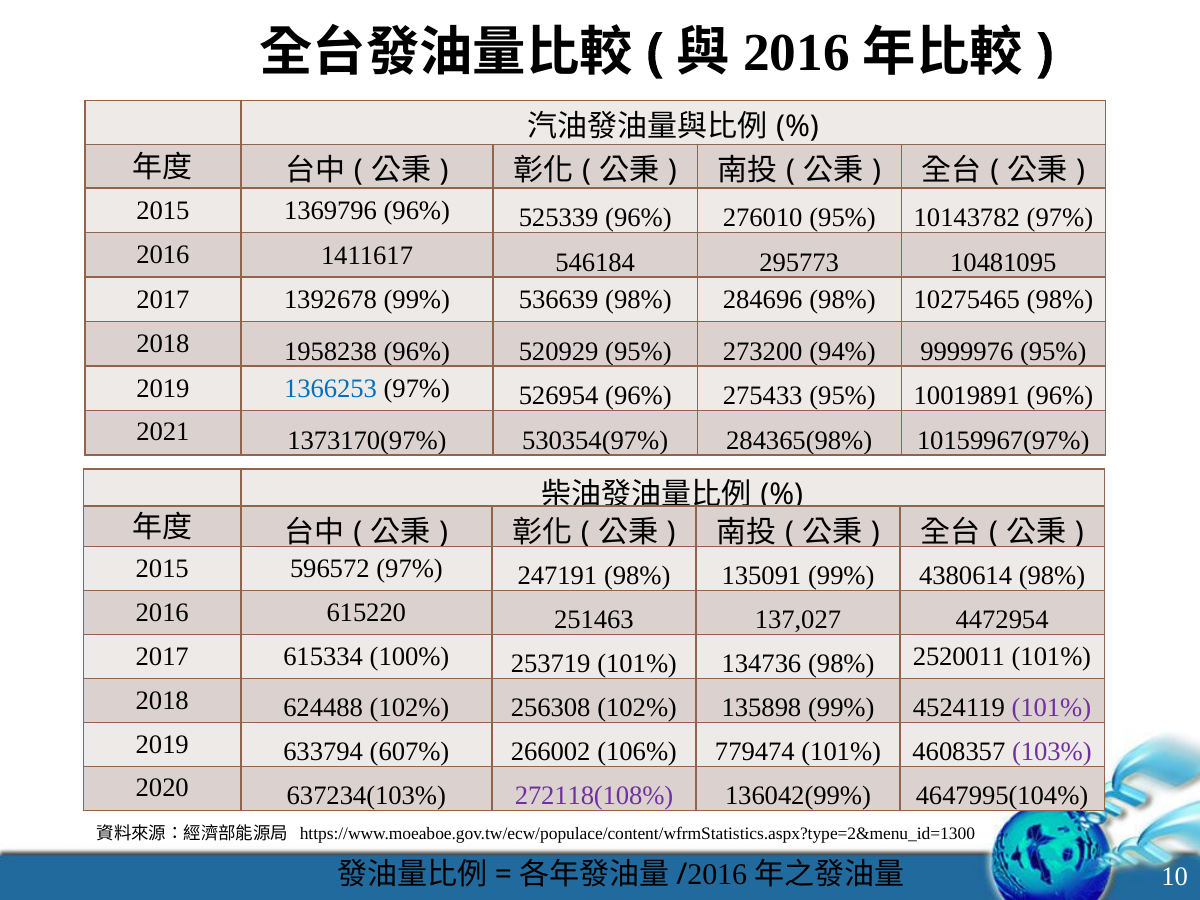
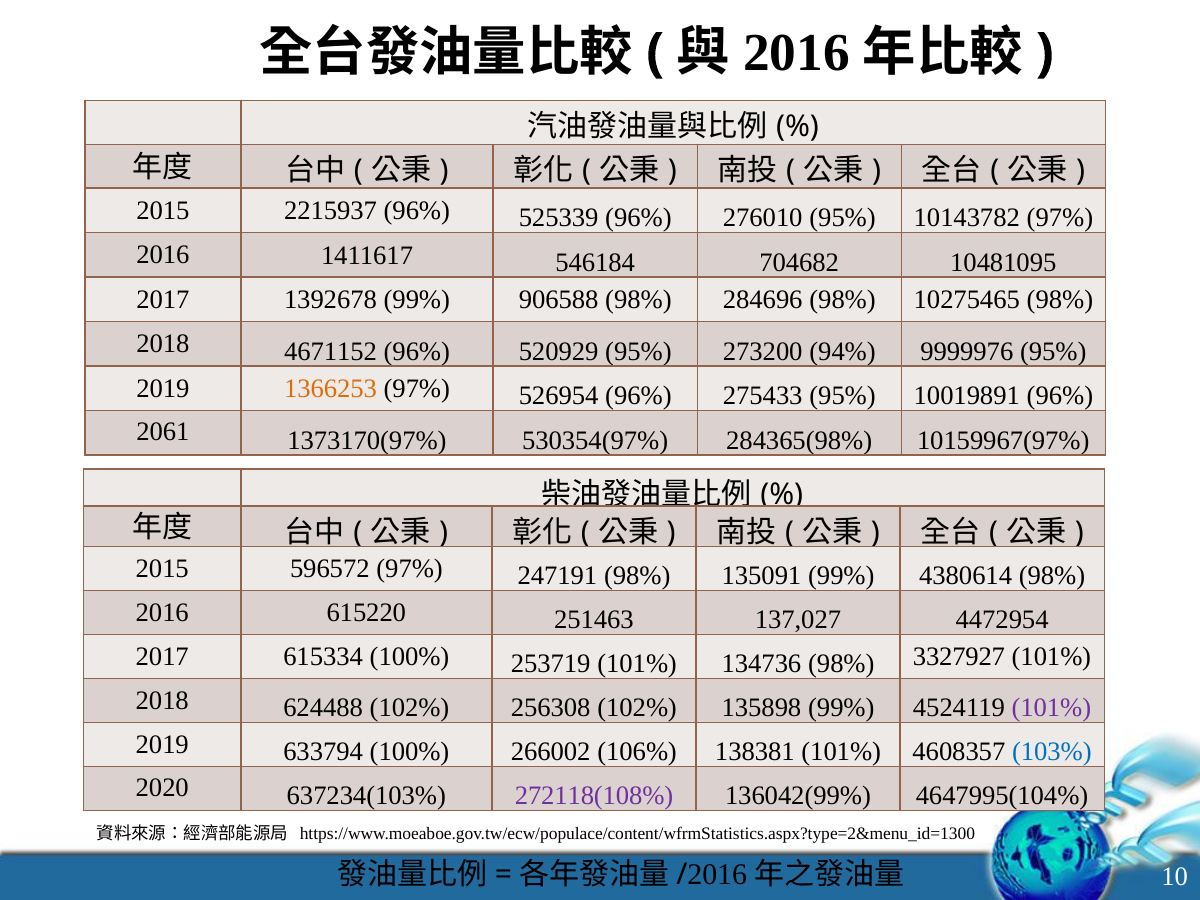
1369796: 1369796 -> 2215937 (331, 211)
295773: 295773 -> 704682 (799, 262)
536639: 536639 -> 906588 (559, 300)
1958238: 1958238 -> 4671152 (331, 351)
1366253 colour: blue -> orange (331, 389)
2021: 2021 -> 2061 (163, 431)
2520011: 2520011 -> 3327927 (959, 657)
633794 607%: 607% -> 100% (410, 752)
779474: 779474 -> 138381 (755, 752)
103% colour: purple -> blue (1052, 752)
